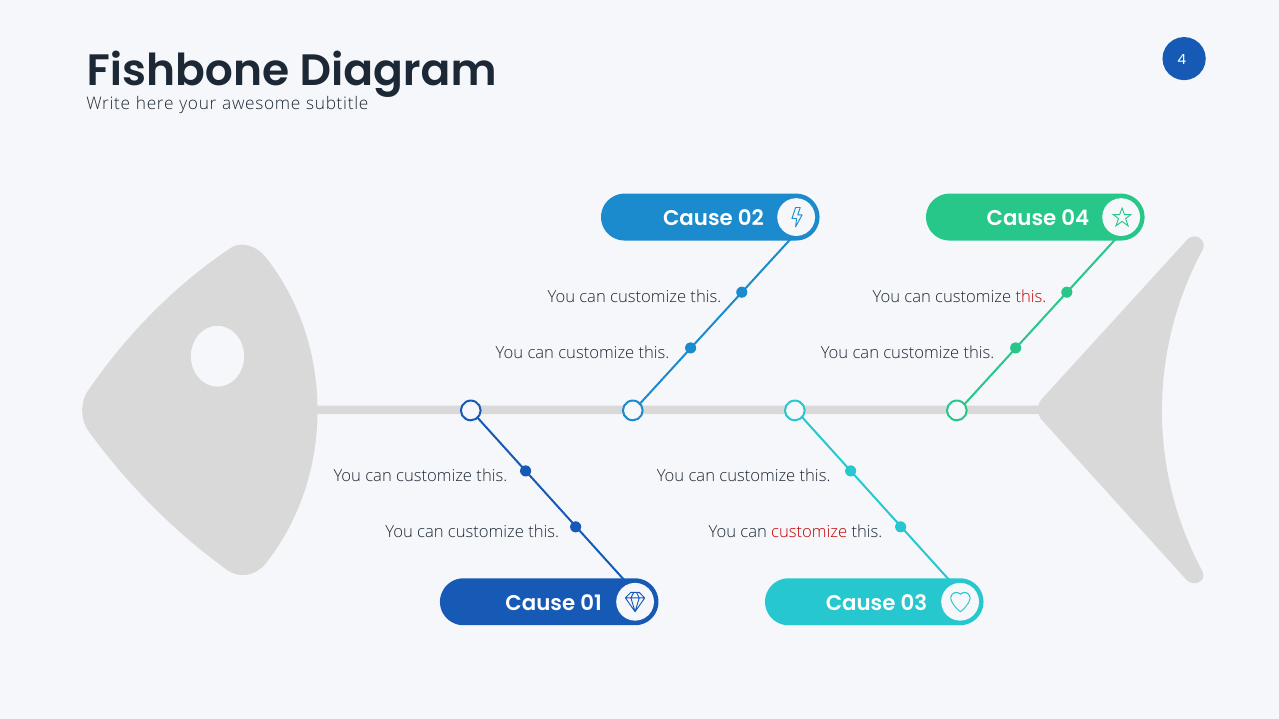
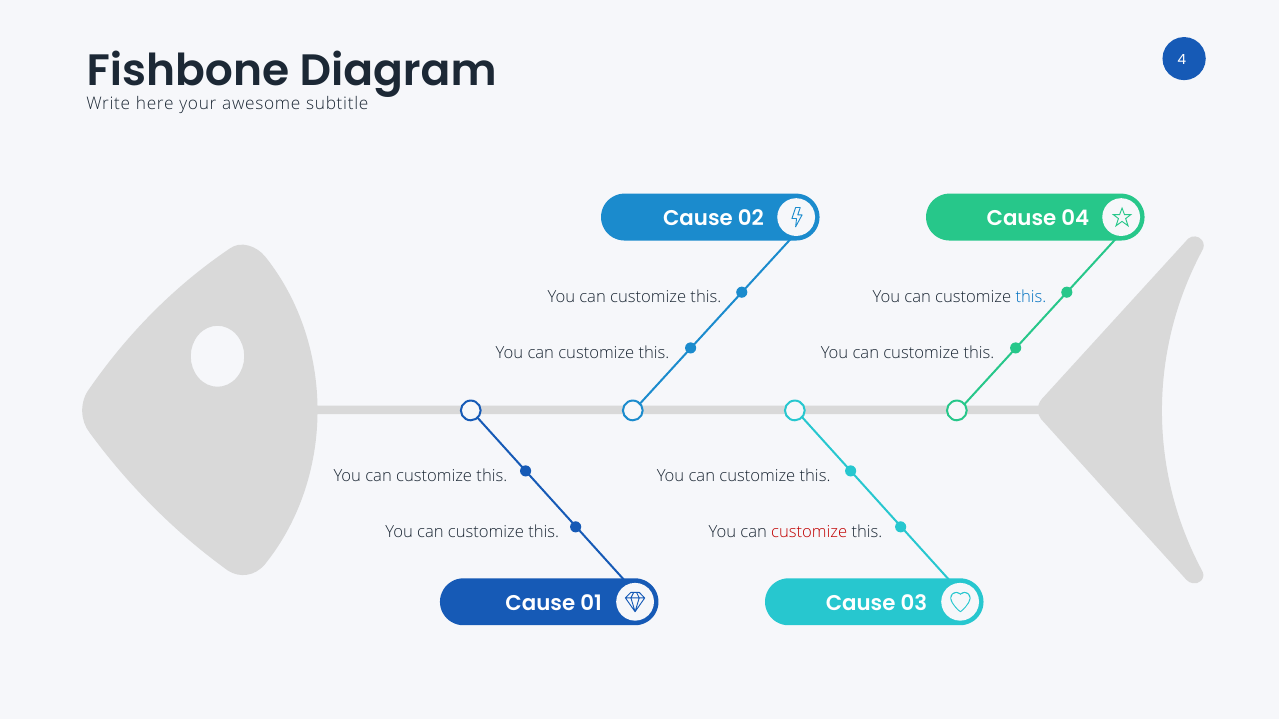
this colour: red -> blue (1031, 297)
